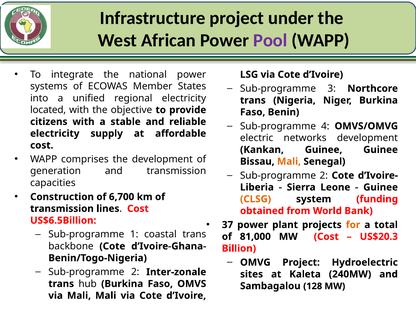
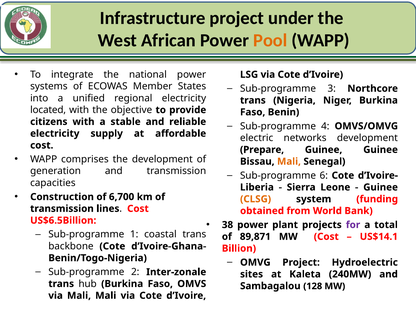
Pool colour: purple -> orange (270, 40)
Kankan: Kankan -> Prepare (262, 150)
2: 2 -> 6 (324, 175)
37: 37 -> 38 (227, 225)
for colour: orange -> purple (353, 225)
81,000: 81,000 -> 89,871 (255, 237)
US$20.3: US$20.3 -> US$14.1 (379, 237)
